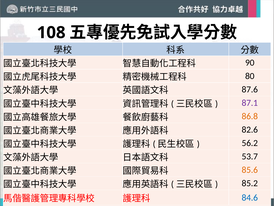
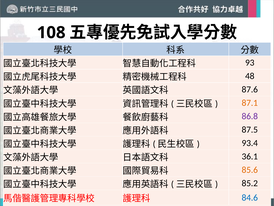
90: 90 -> 93 (250, 63)
80: 80 -> 48 (250, 76)
87.1 colour: purple -> orange (250, 103)
86.8 colour: orange -> purple (250, 116)
82.6: 82.6 -> 87.5 (250, 129)
56.2: 56.2 -> 93.4 (250, 143)
53.7: 53.7 -> 36.1 (250, 156)
